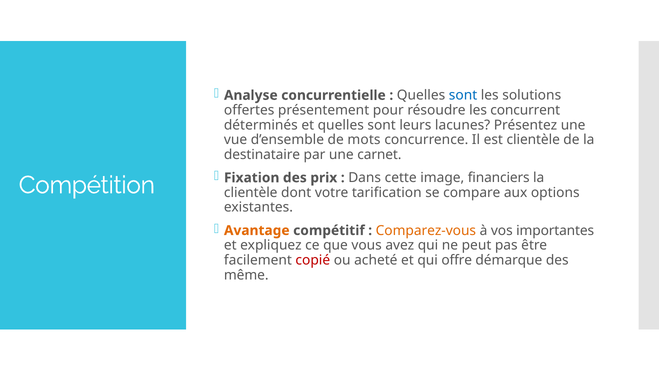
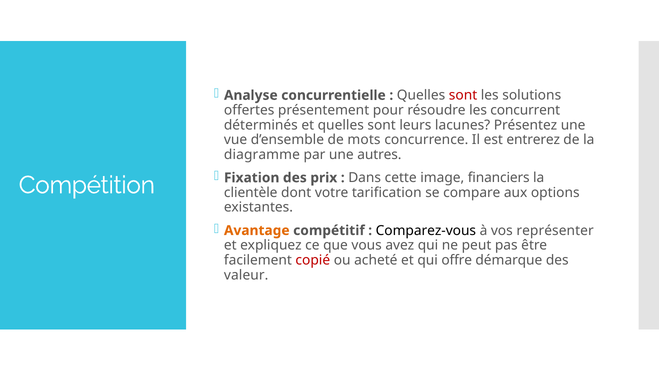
sont colour: blue -> red (463, 95)
est clientèle: clientèle -> entrerez (533, 140)
destinataire: destinataire -> diagramme (262, 155)
carnet: carnet -> autres (379, 155)
Comparez-vous colour: orange -> black (426, 230)
importantes: importantes -> représenter (555, 230)
même: même -> valeur (246, 275)
